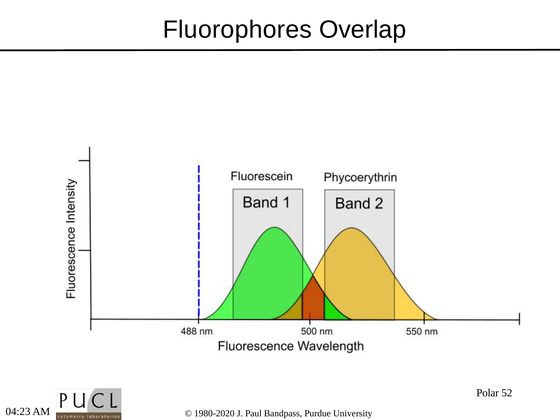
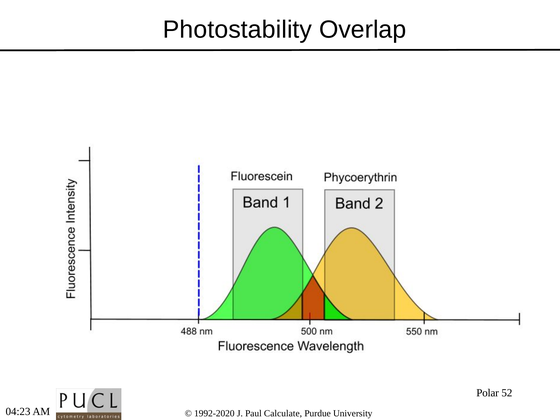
Fluorophores: Fluorophores -> Photostability (237, 30)
1980-2020: 1980-2020 -> 1992-2020 (214, 413)
Bandpass: Bandpass -> Calculate (283, 413)
